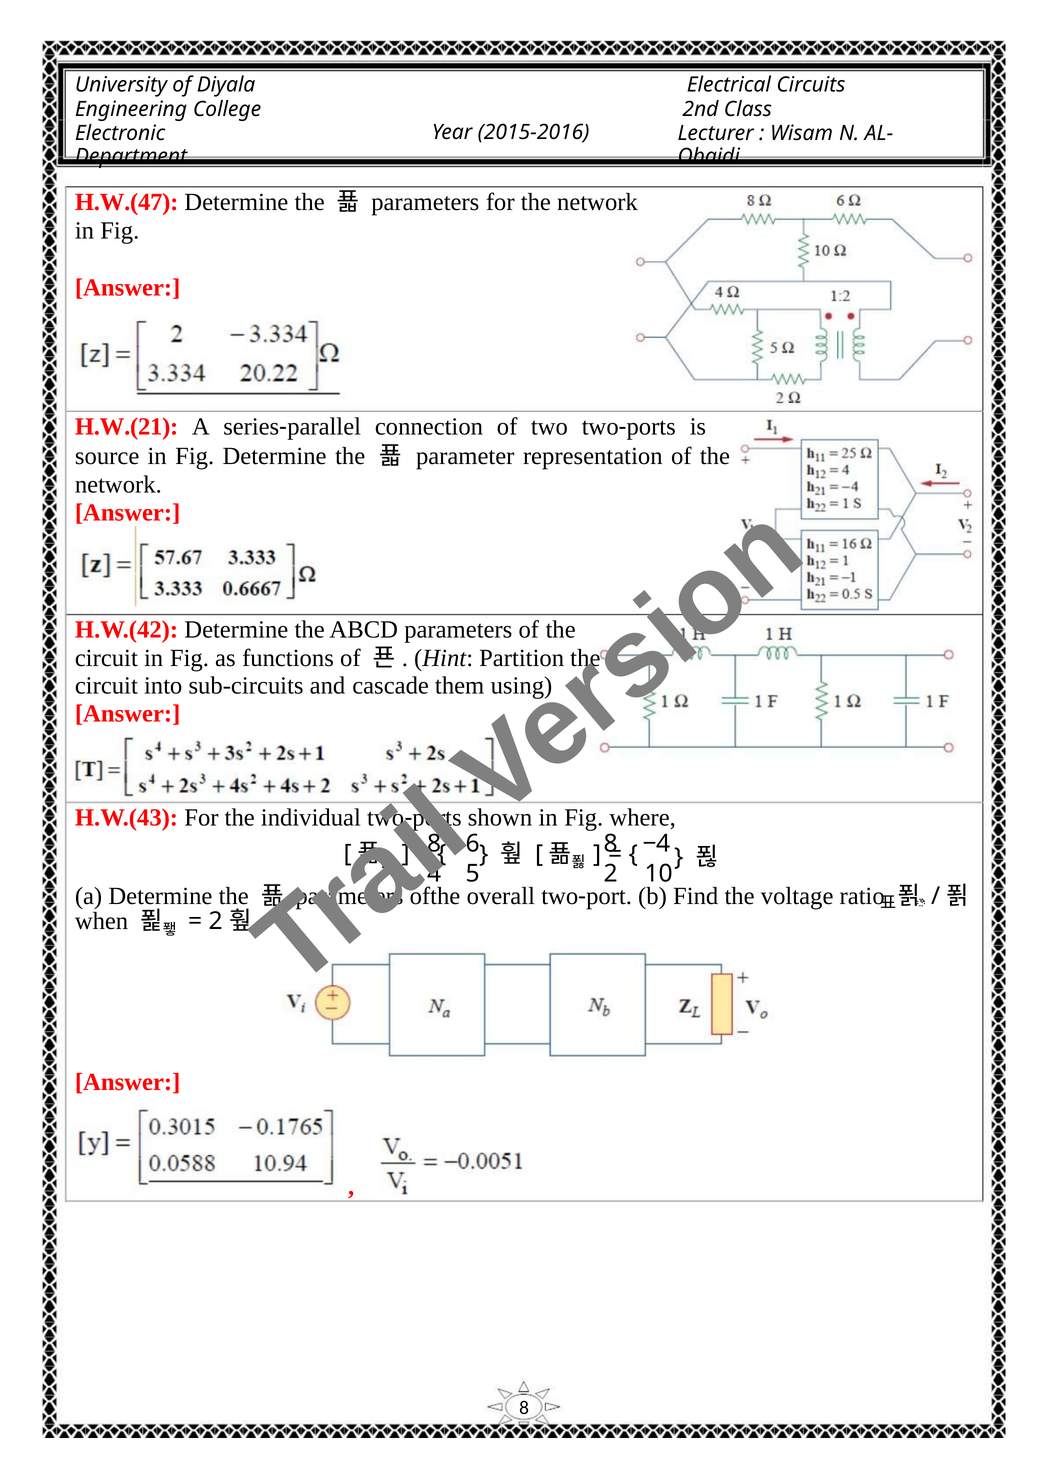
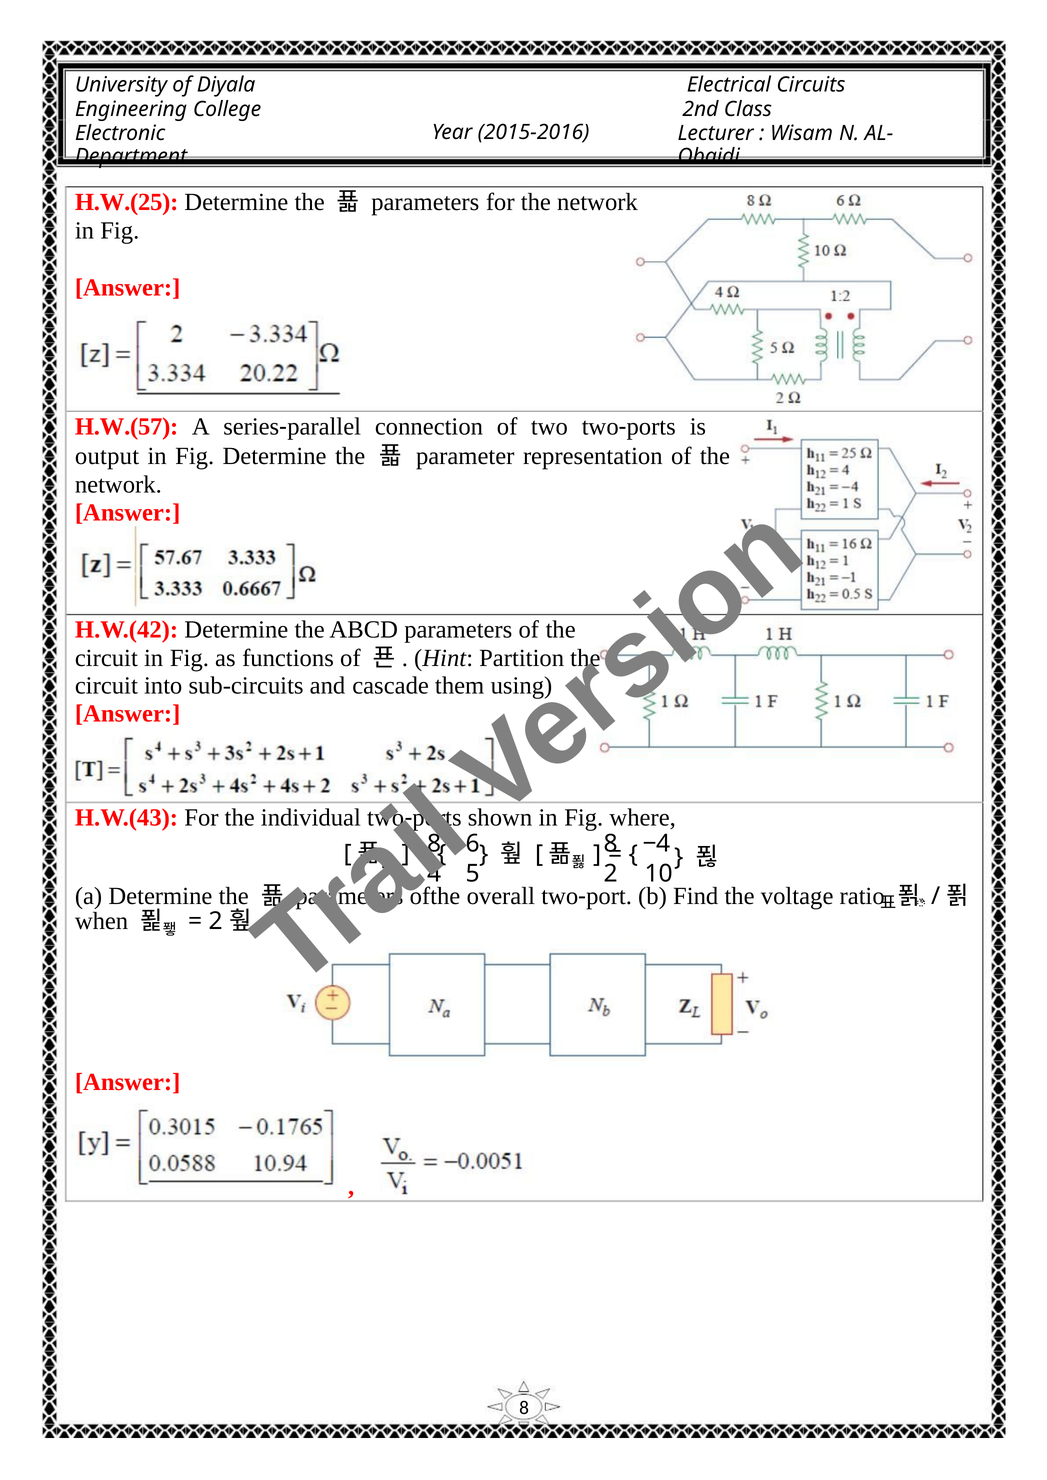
H.W.(47: H.W.(47 -> H.W.(25 (127, 202)
H.W.(21: H.W.(21 -> H.W.(57 (127, 426)
source: source -> output (107, 456)
